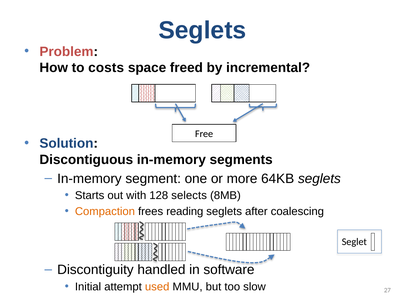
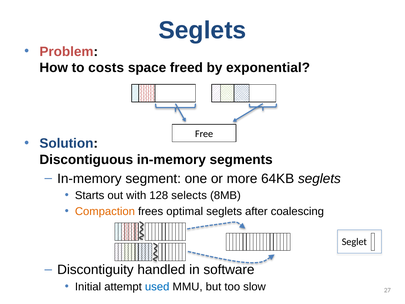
incremental: incremental -> exponential (268, 68)
reading: reading -> optimal (185, 211)
used colour: orange -> blue (157, 286)
